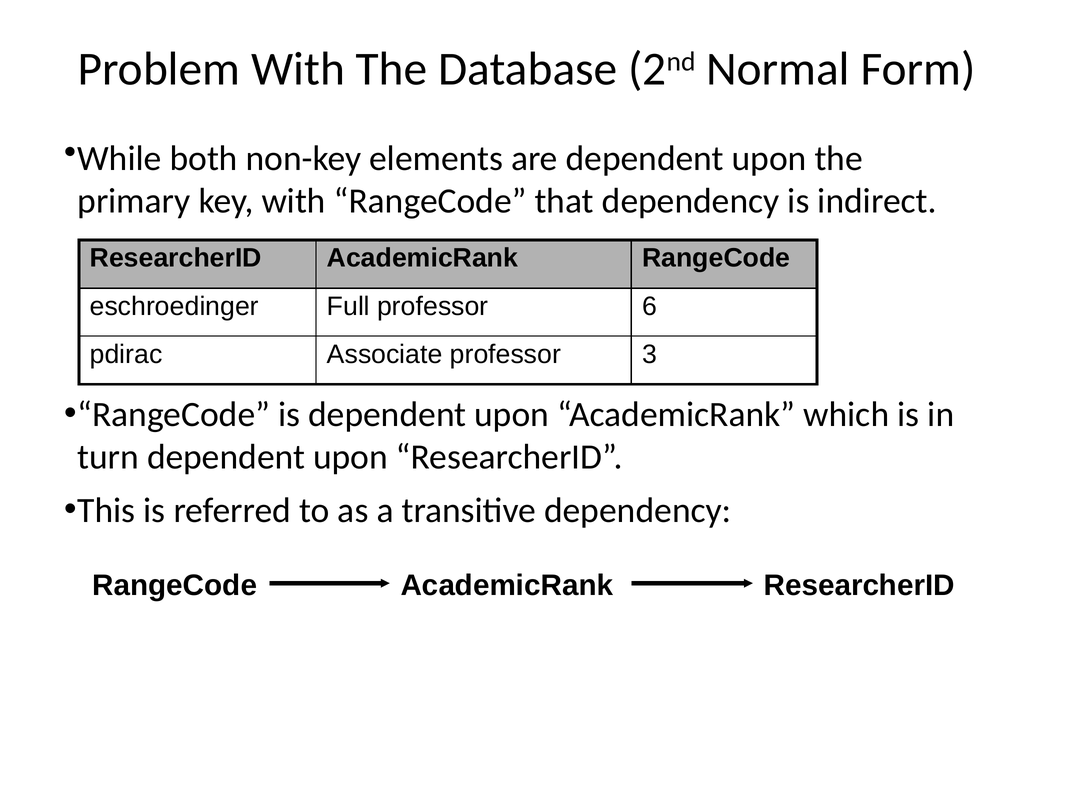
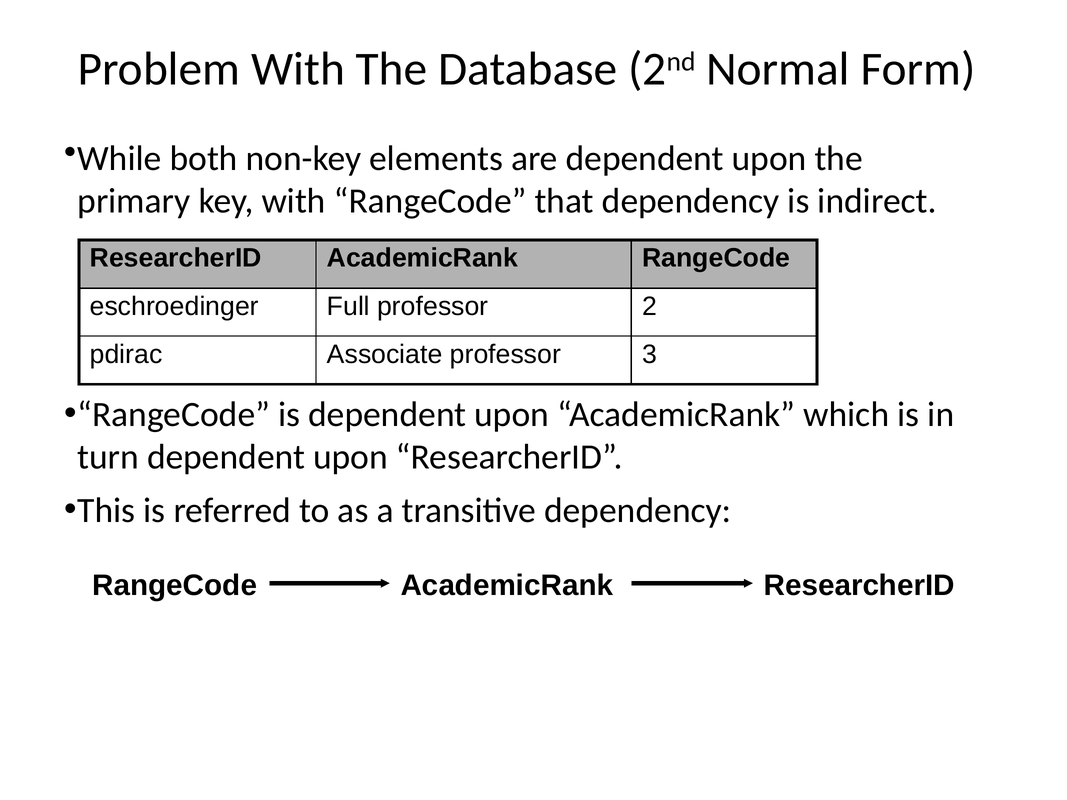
6: 6 -> 2 (650, 306)
